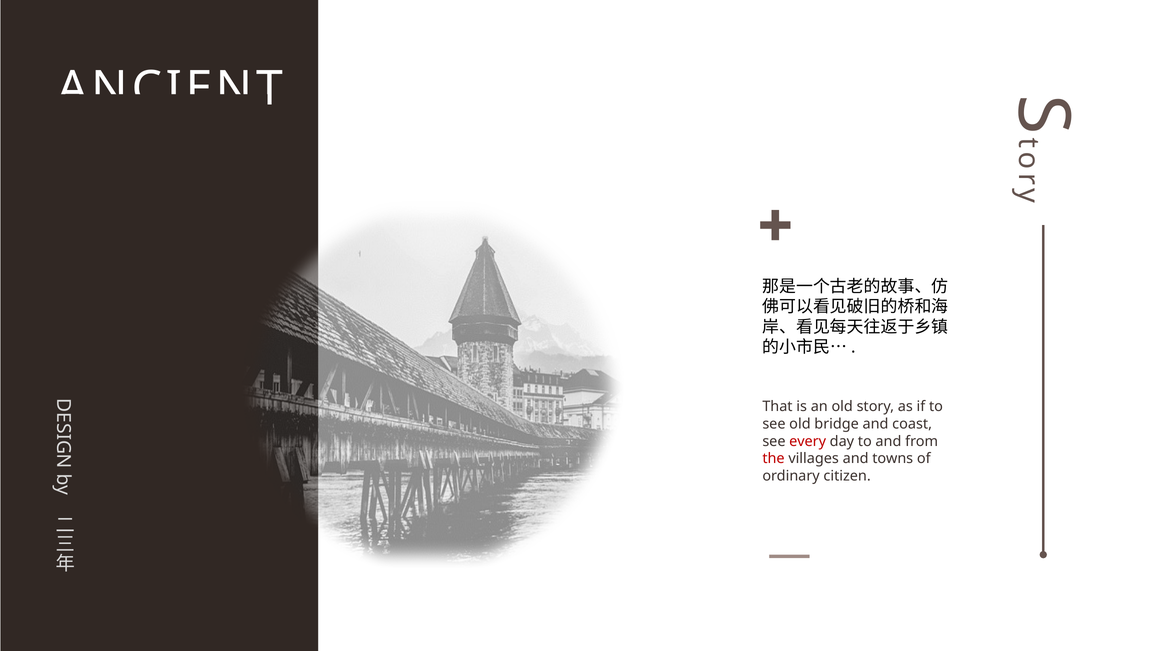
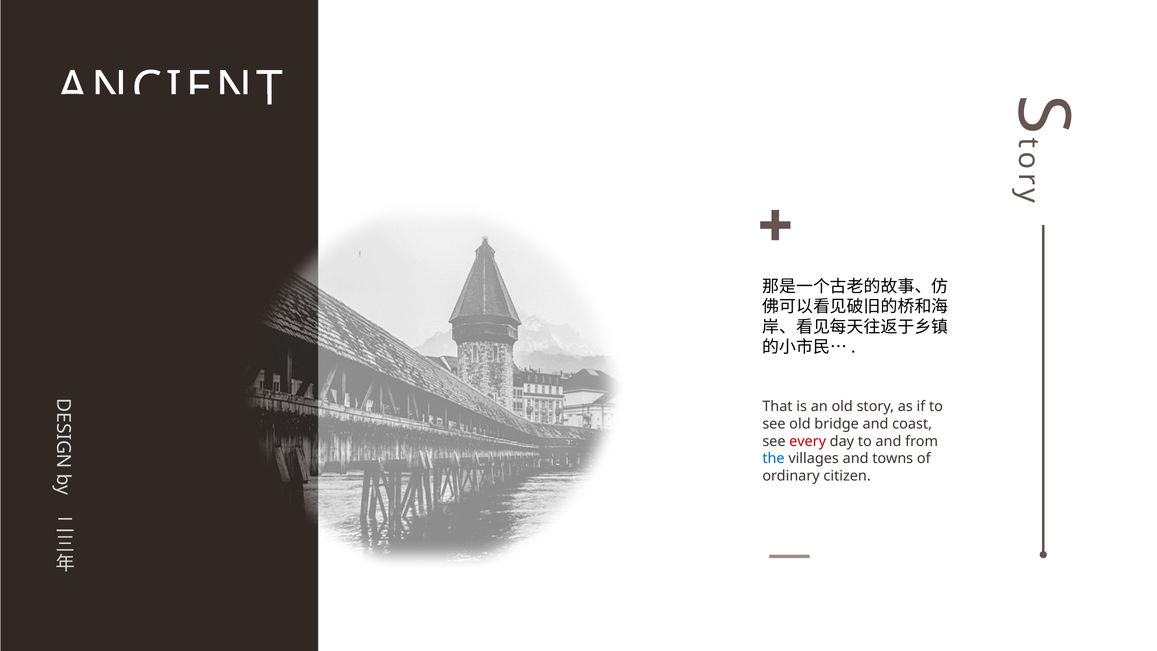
the colour: red -> blue (773, 459)
